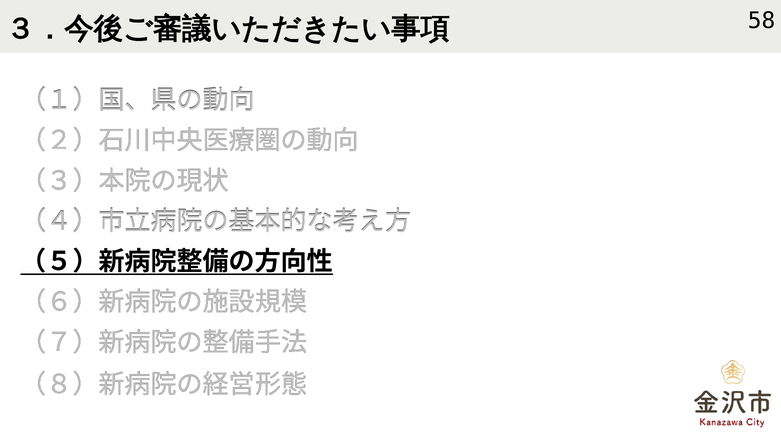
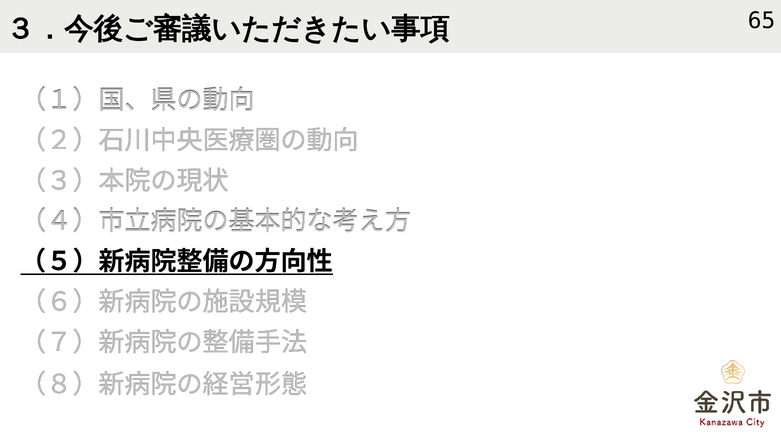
58: 58 -> 65 (762, 21)
